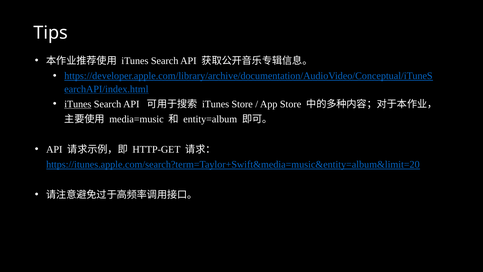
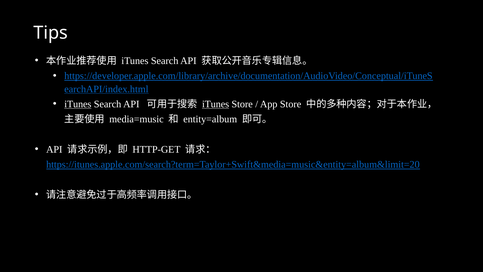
iTunes underline: none -> present (216, 104)
